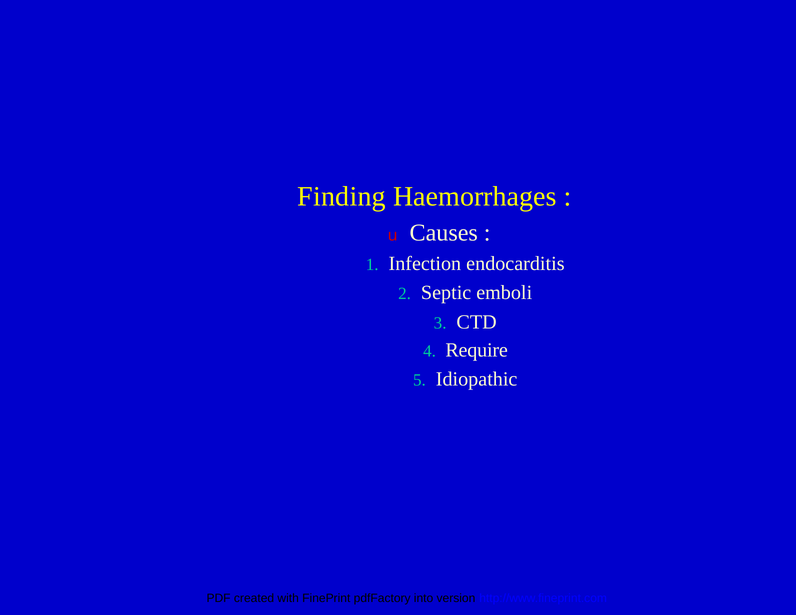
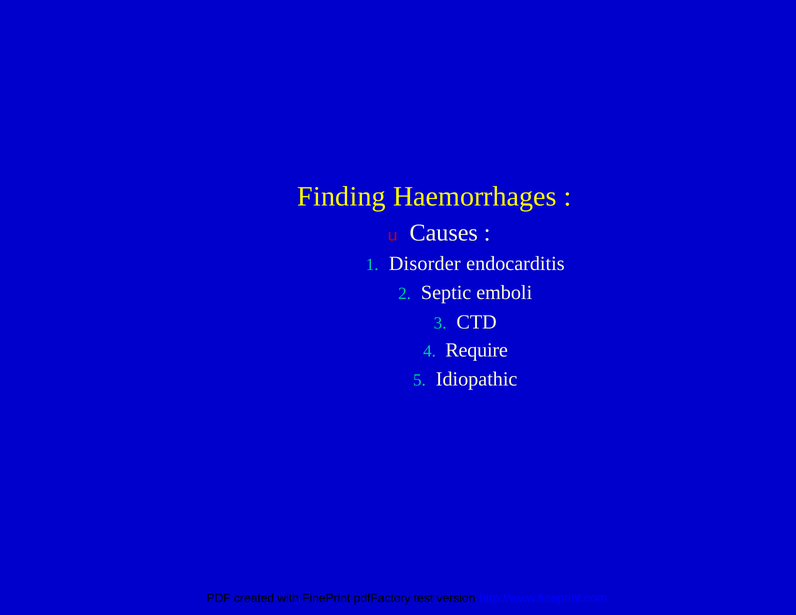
Infection: Infection -> Disorder (425, 264)
into: into -> test (424, 598)
